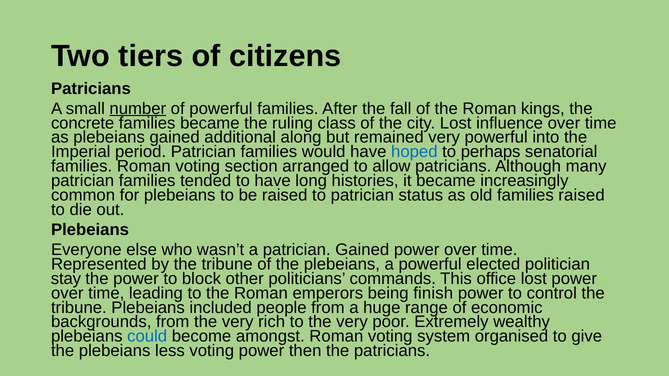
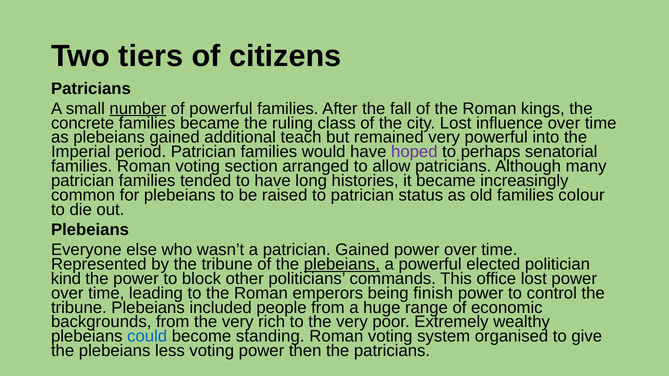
along: along -> teach (301, 138)
hoped colour: blue -> purple (414, 152)
families raised: raised -> colour (582, 195)
plebeians underline: none -> present (342, 264)
stay: stay -> kind (66, 279)
amongst: amongst -> standing (270, 337)
